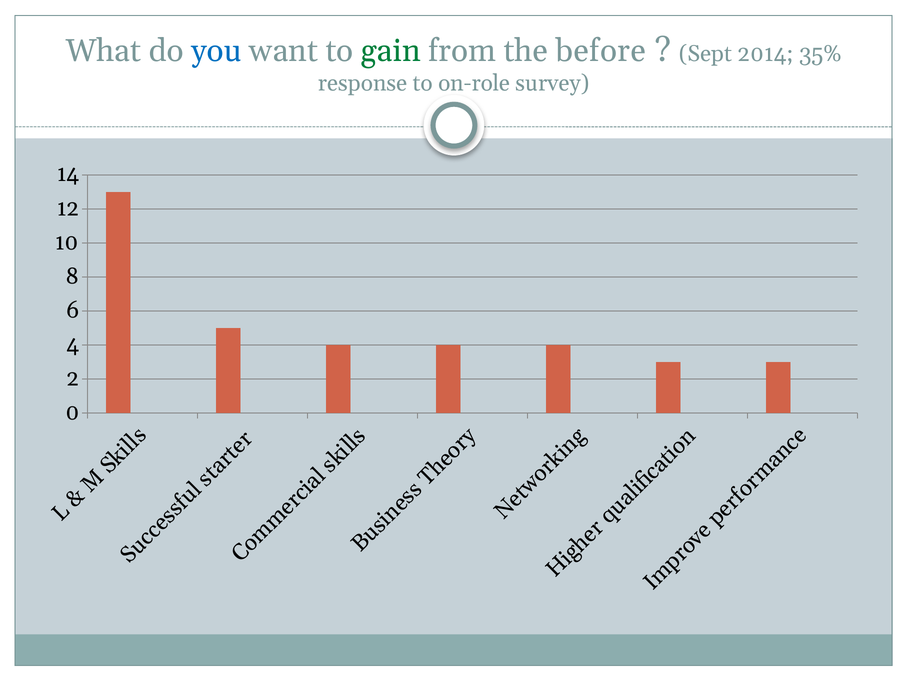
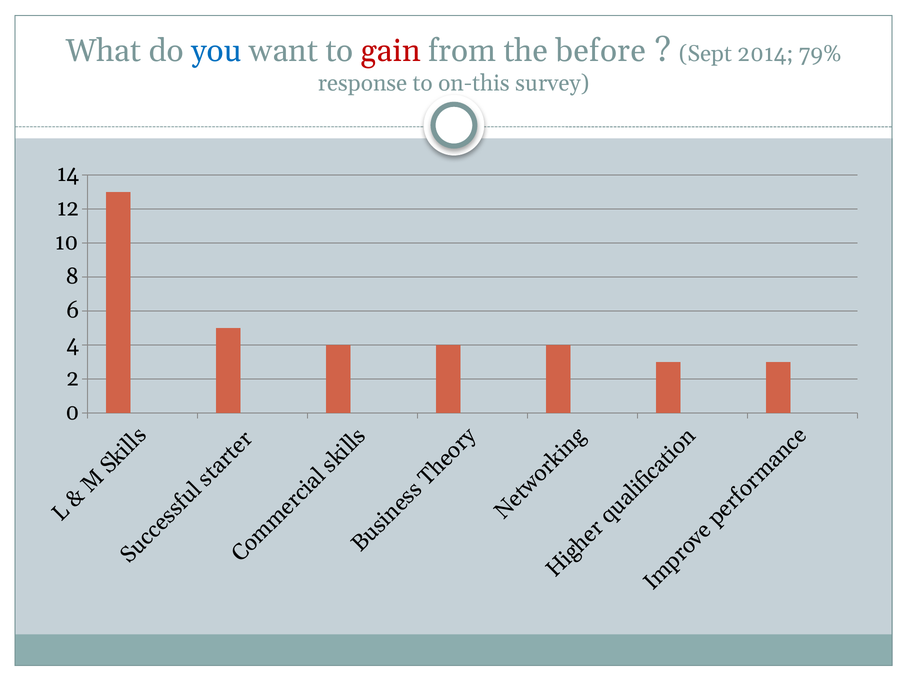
gain colour: green -> red (391, 51)
35%: 35% -> 79% (820, 54)
on-role: on-role -> on-this (474, 83)
